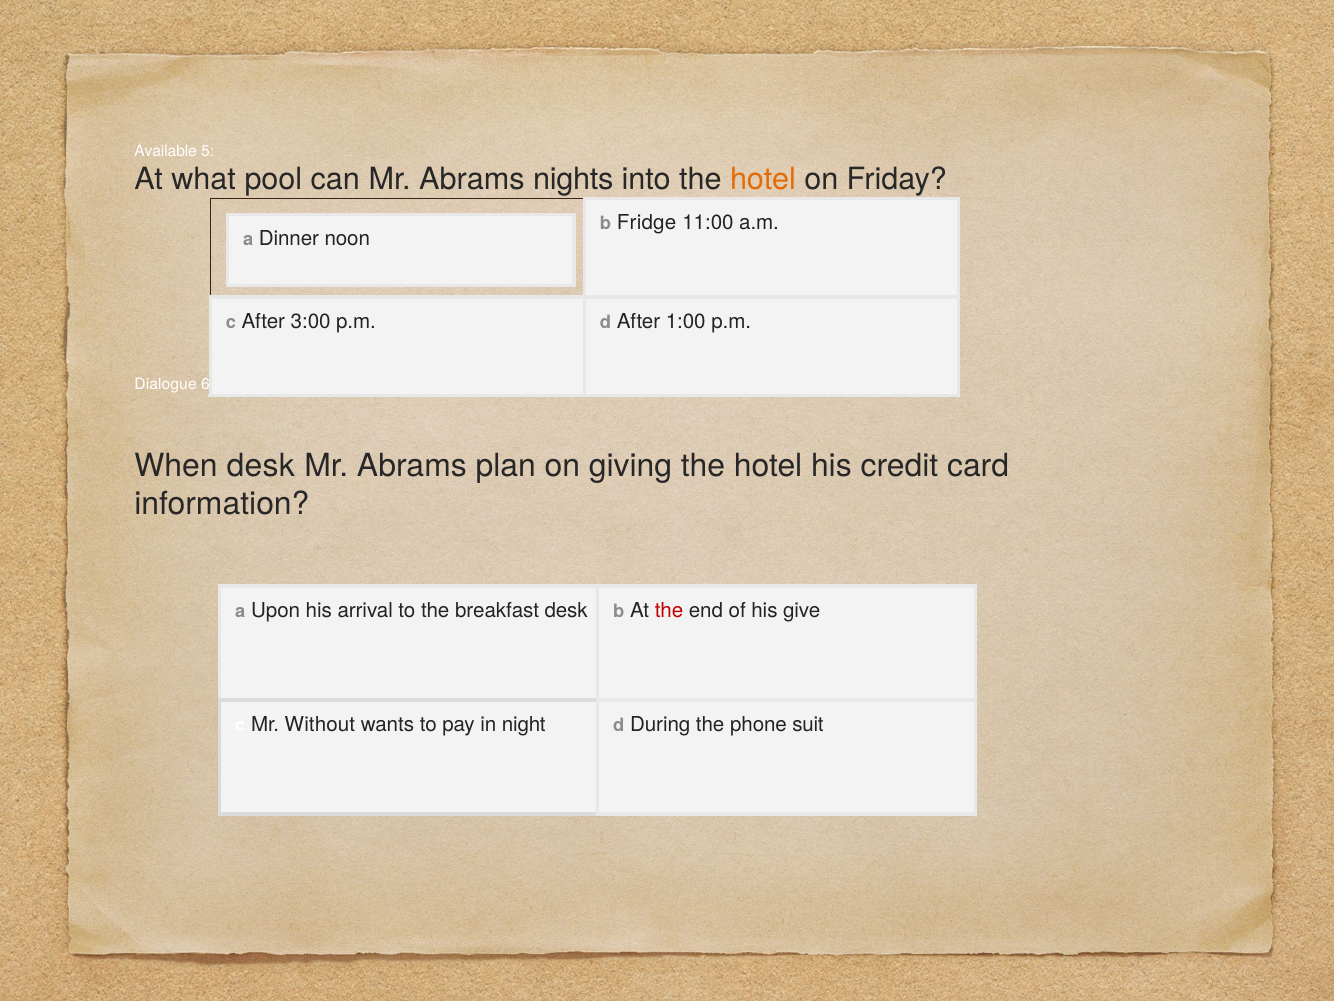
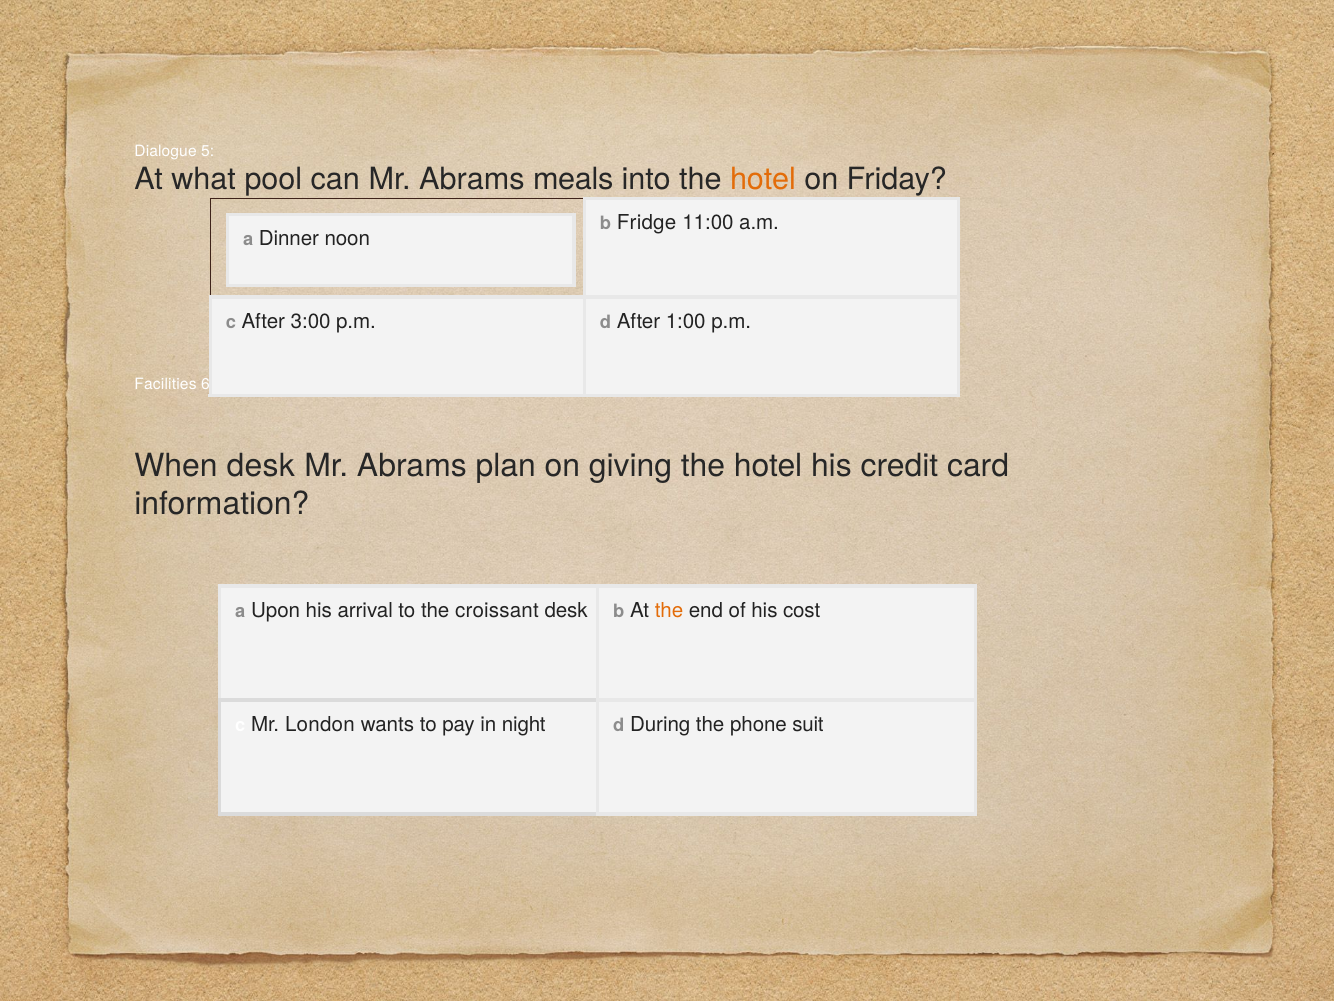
Available: Available -> Dialogue (166, 151)
nights: nights -> meals (573, 180)
Dialogue: Dialogue -> Facilities (166, 384)
breakfast: breakfast -> croissant (497, 610)
the colour: red -> orange (669, 610)
give: give -> cost (802, 610)
Without: Without -> London (320, 724)
